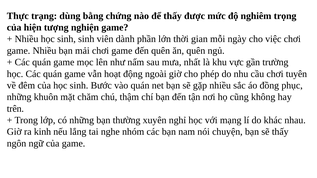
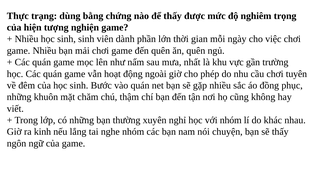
trên: trên -> viết (15, 109)
với mạng: mạng -> nhóm (231, 120)
